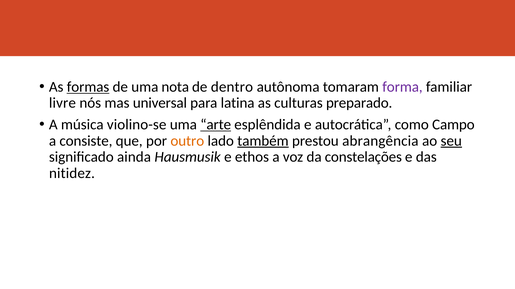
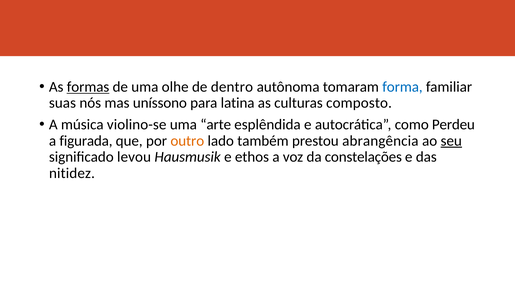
nota: nota -> olhe (175, 87)
forma colour: purple -> blue (402, 87)
livre: livre -> suas (62, 103)
universal: universal -> uníssono (160, 103)
preparado: preparado -> composto (359, 103)
arte underline: present -> none (216, 125)
Campo: Campo -> Perdeu (453, 125)
consiste: consiste -> figurada (86, 141)
também underline: present -> none (263, 141)
ainda: ainda -> levou (134, 157)
